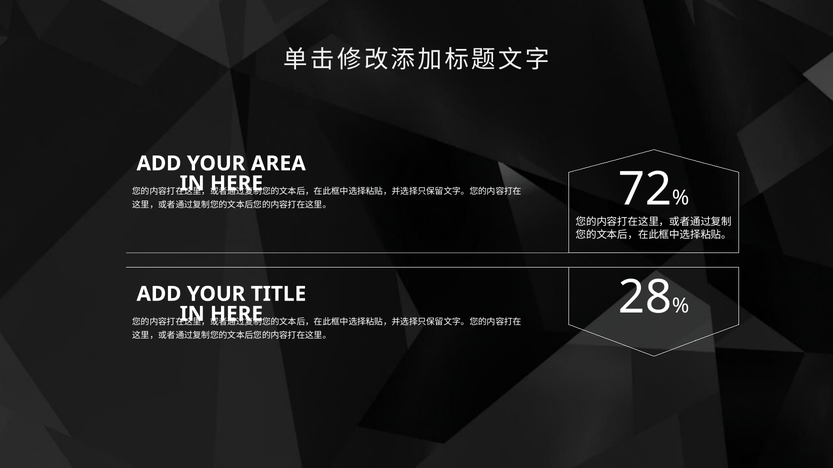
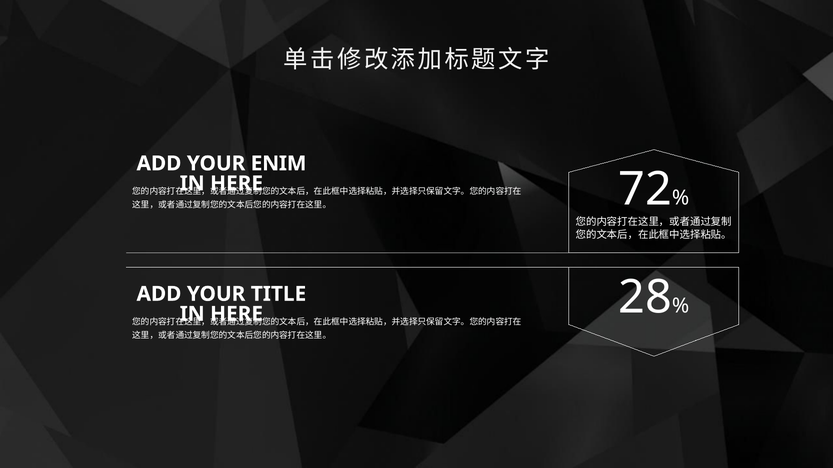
AREA: AREA -> ENIM (279, 164)
